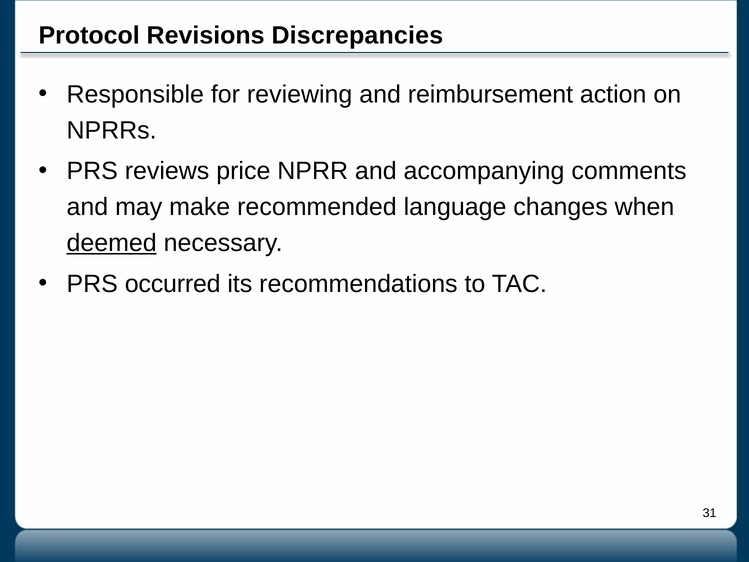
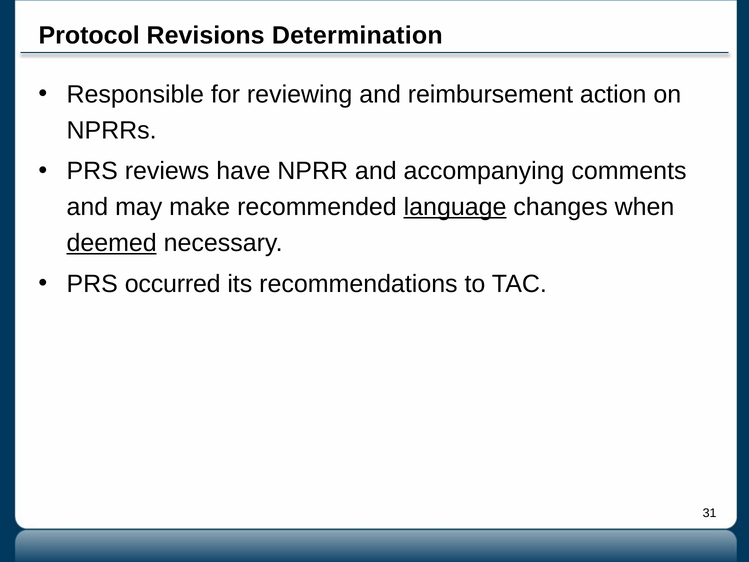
Discrepancies: Discrepancies -> Determination (357, 35)
price: price -> have (243, 171)
language underline: none -> present (455, 207)
